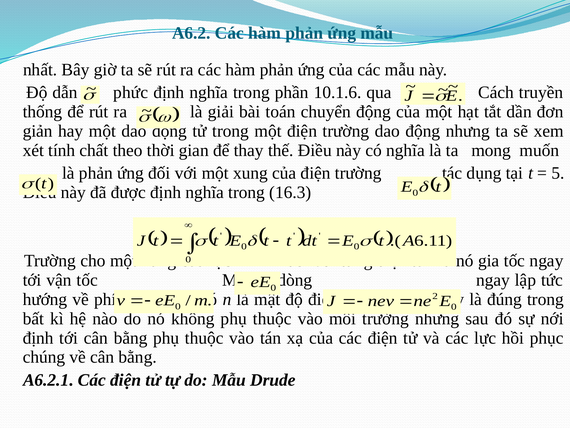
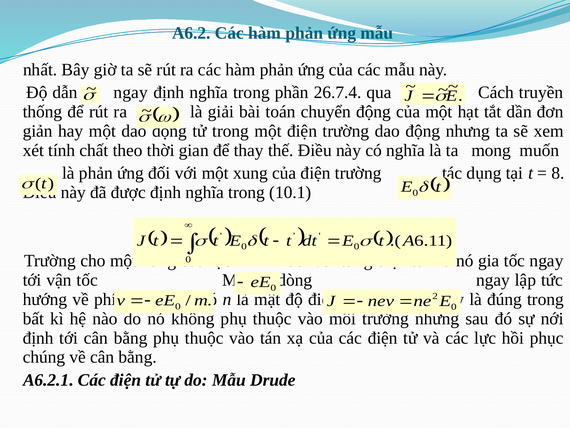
dẫn phức: phức -> ngay (131, 92)
10.1.6: 10.1.6 -> 26.7.4 (338, 92)
5: 5 -> 8 (558, 173)
16.3: 16.3 -> 10.1 (290, 192)
